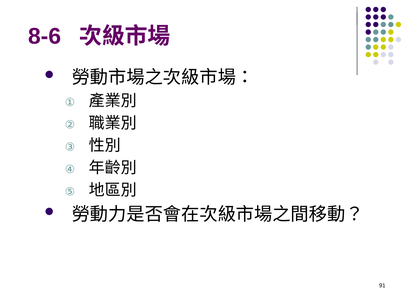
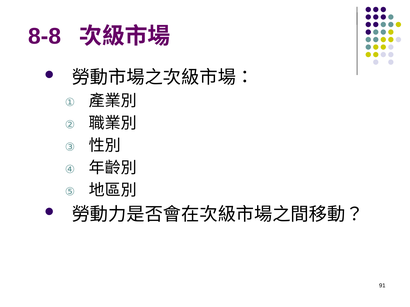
8-6: 8-6 -> 8-8 (45, 36)
